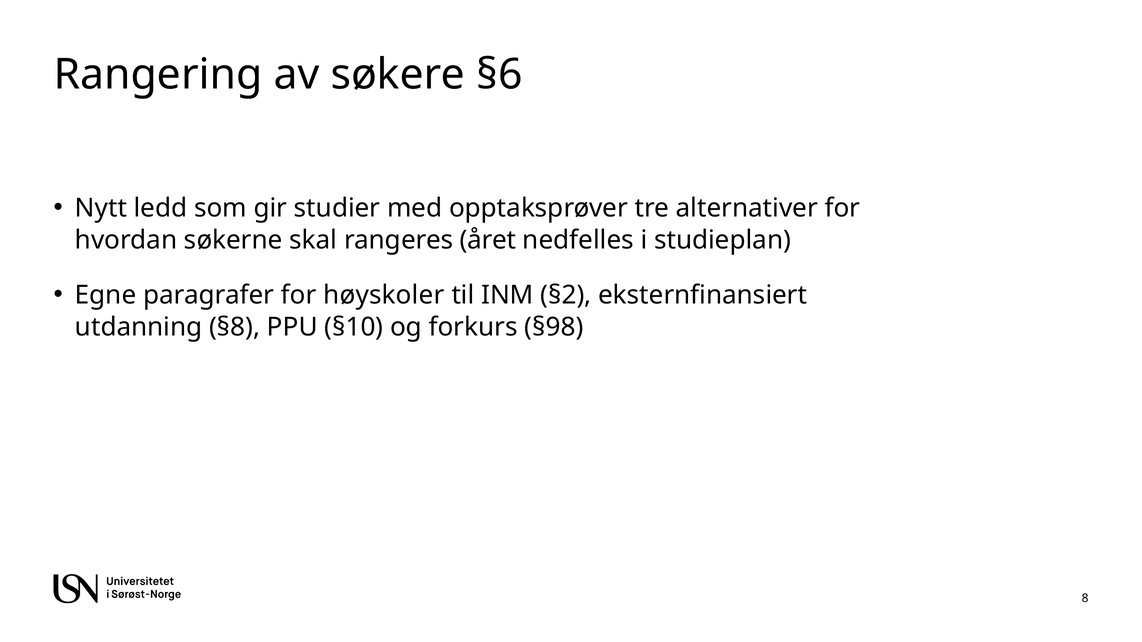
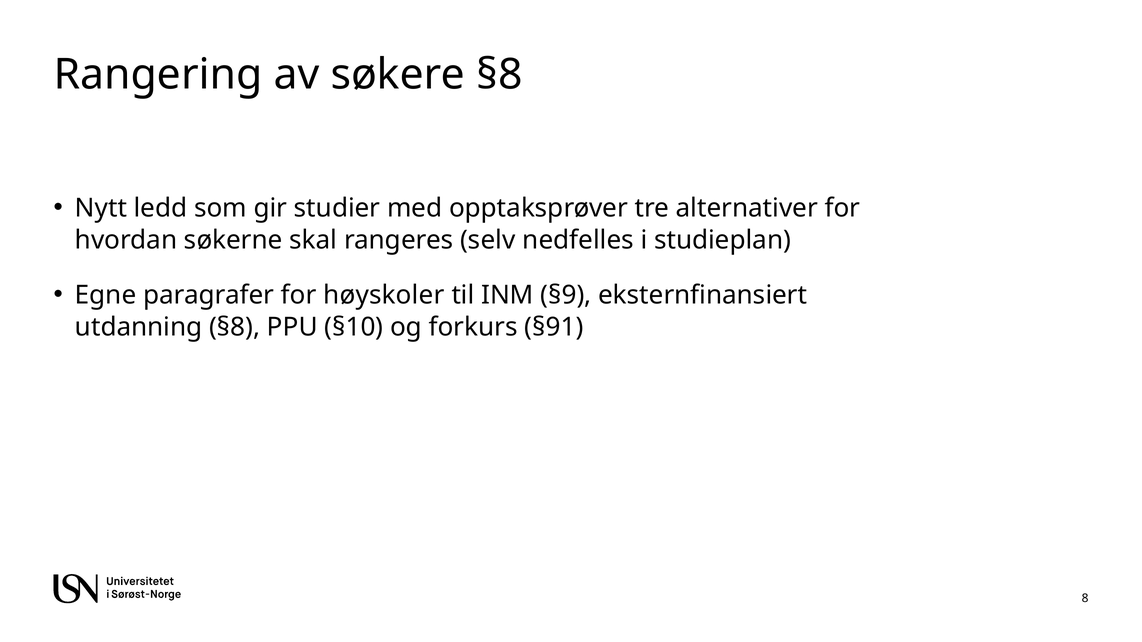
søkere §6: §6 -> §8 (499, 75)
året: året -> selv (488, 240)
§2: §2 -> §9 (566, 295)
§98: §98 -> §91 (554, 327)
